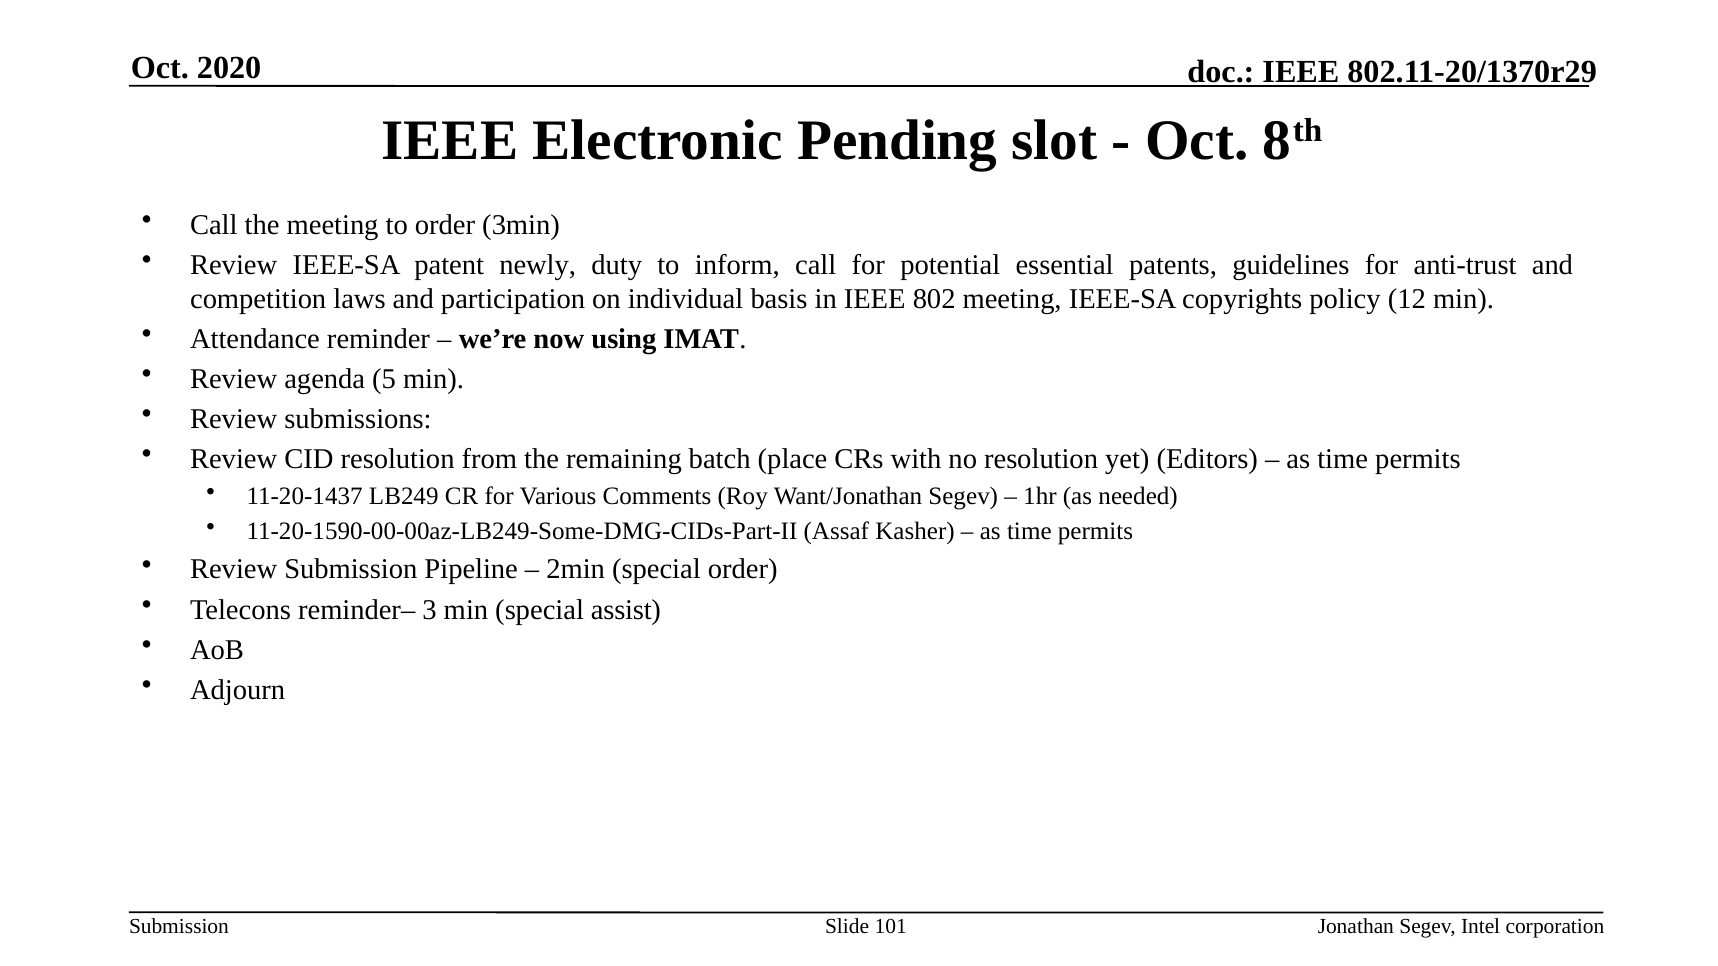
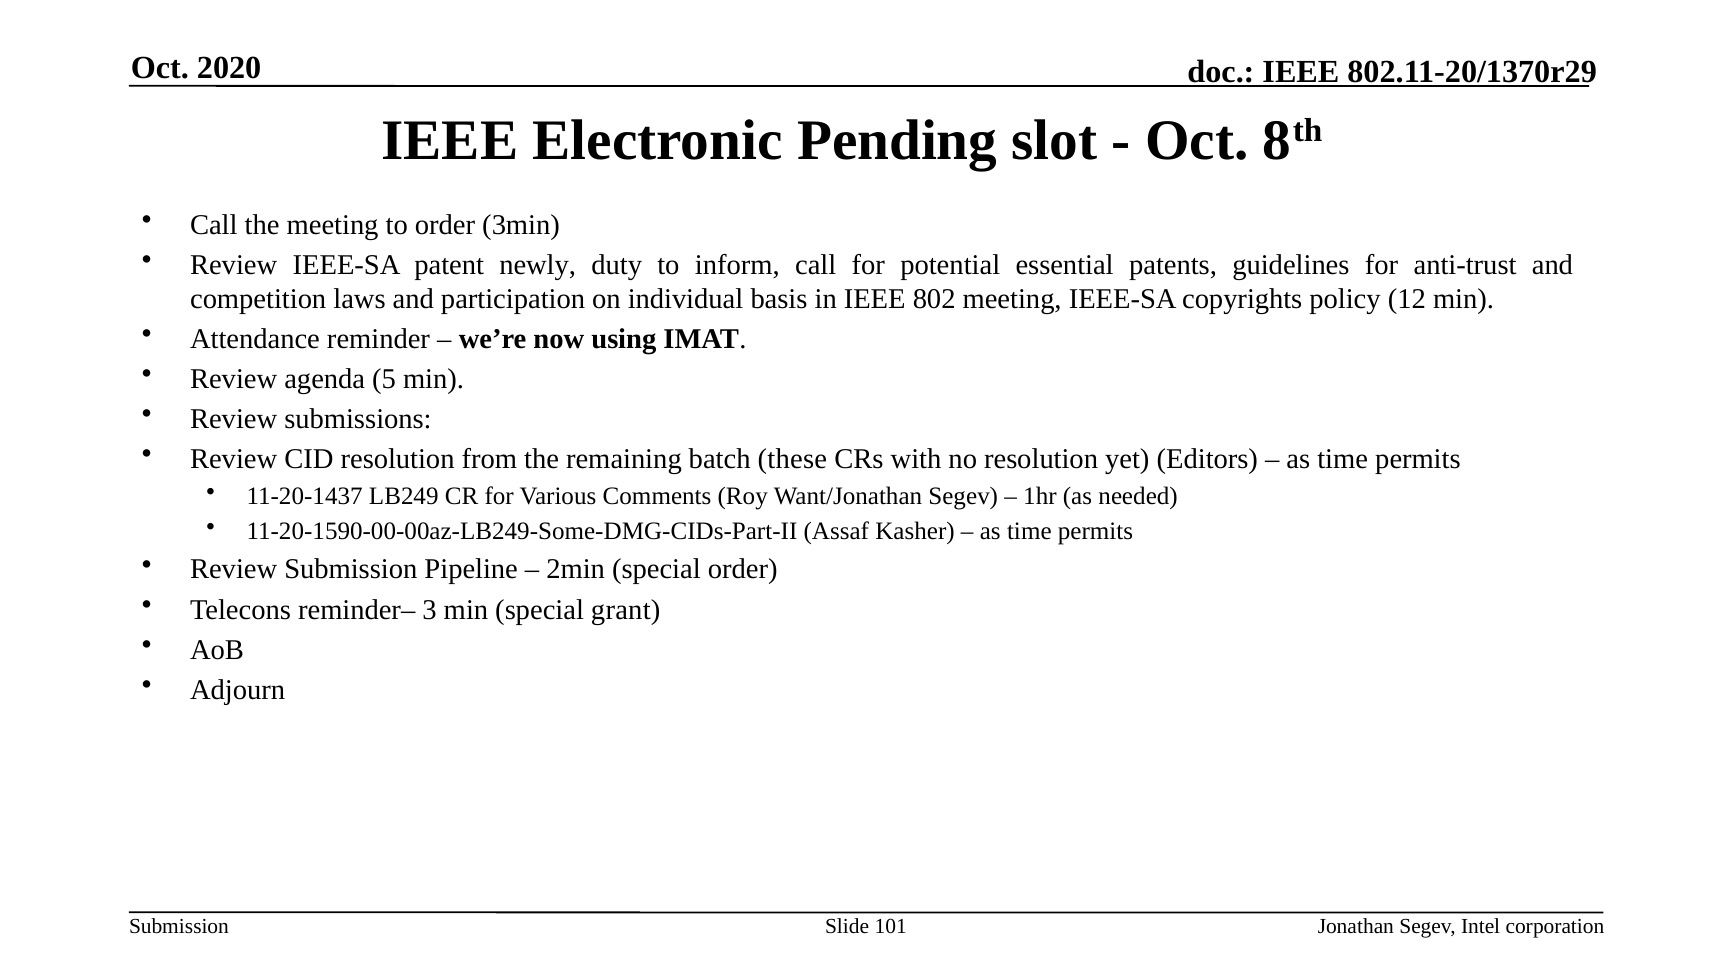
place: place -> these (792, 459)
assist: assist -> grant (626, 610)
